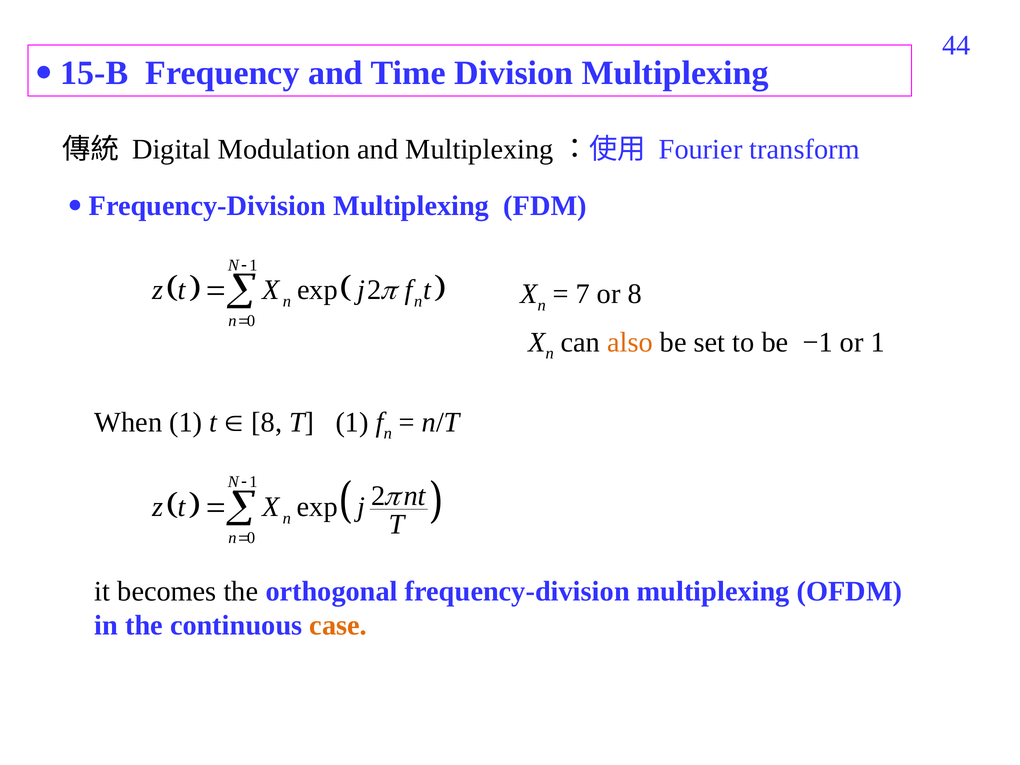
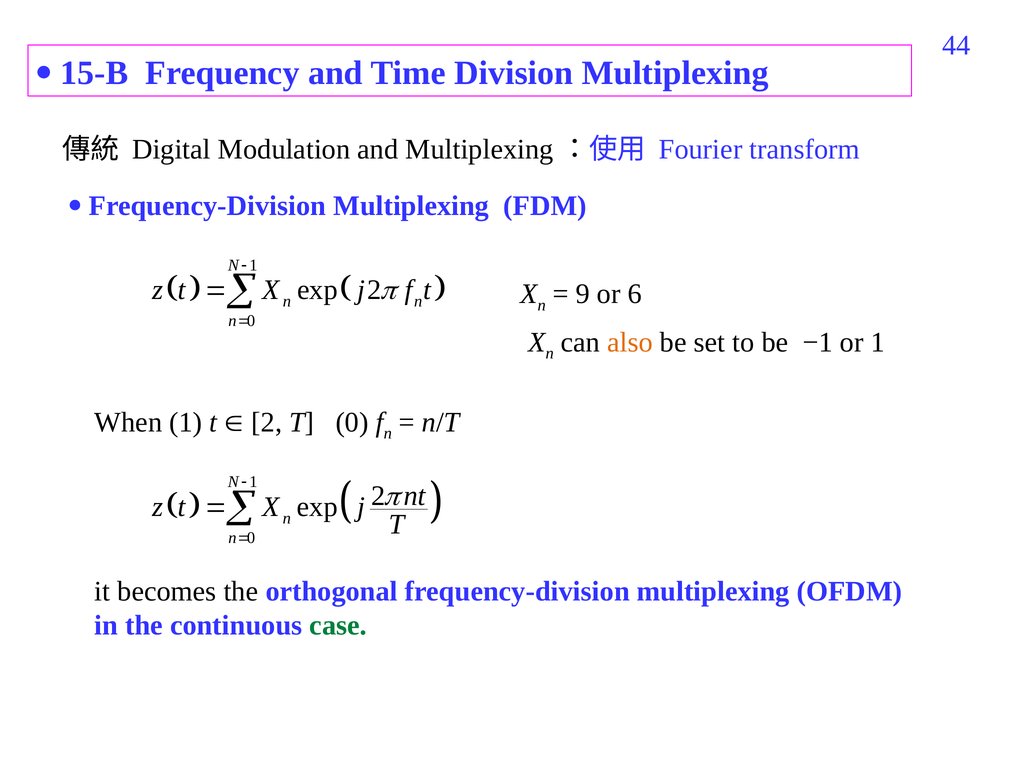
7: 7 -> 9 (583, 294)
or 8: 8 -> 6 (635, 294)
8: 8 -> 2 (267, 422)
T 1: 1 -> 0 (352, 422)
case colour: orange -> green (338, 625)
